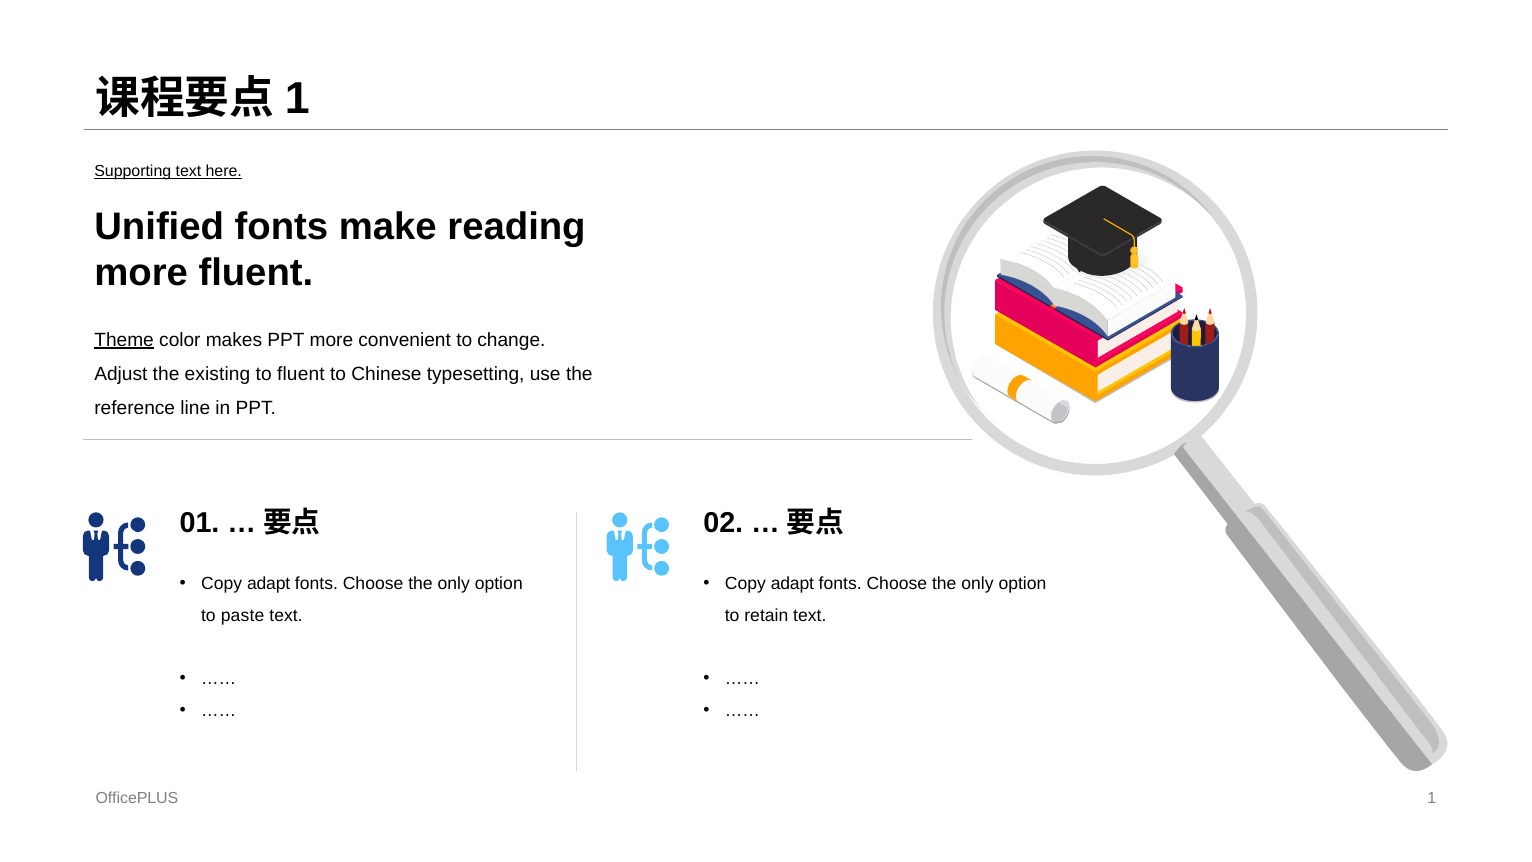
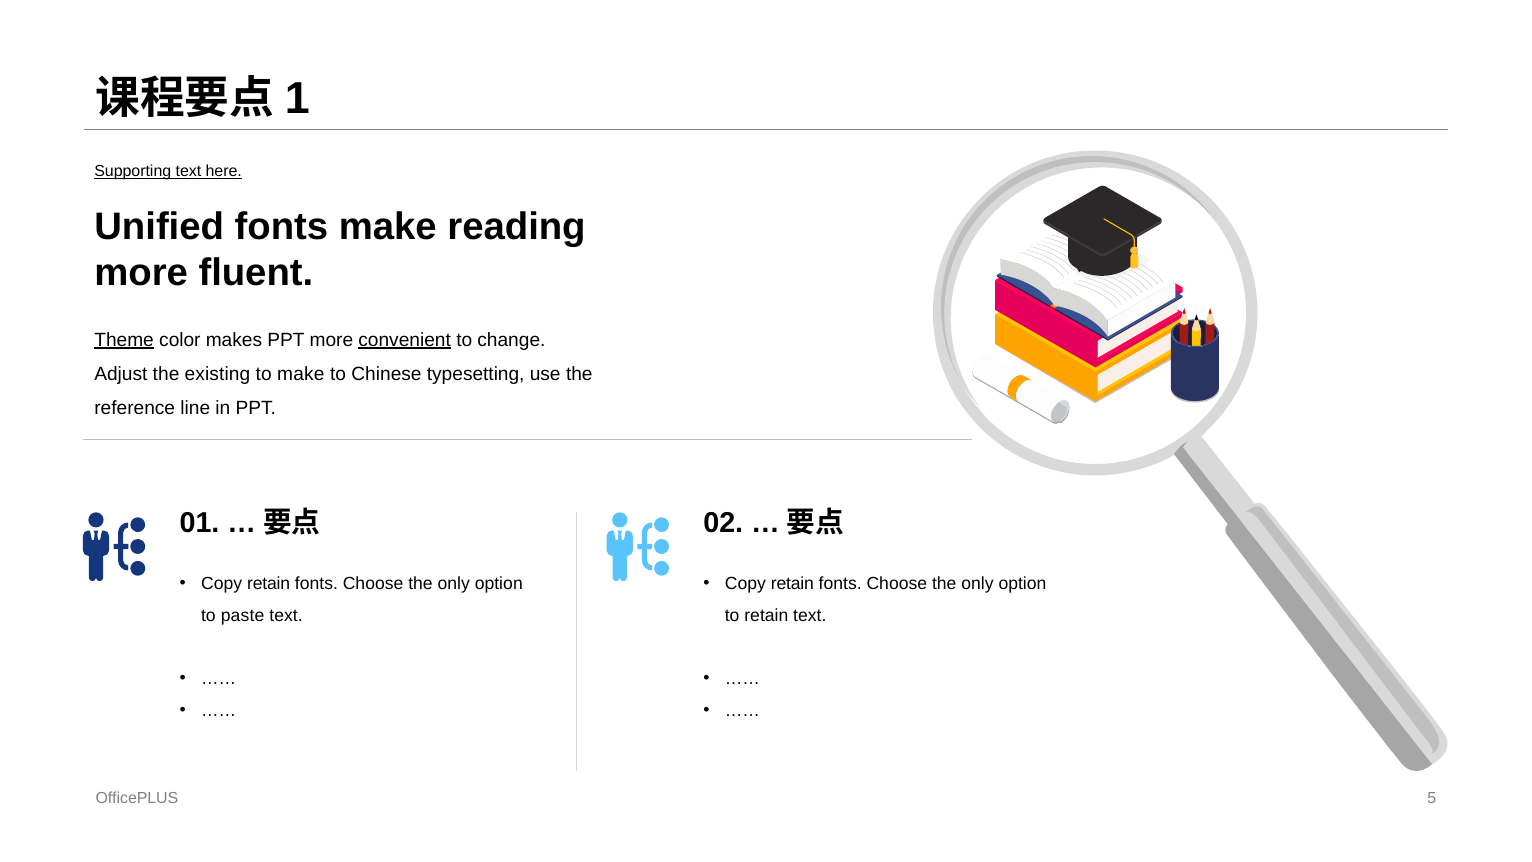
convenient underline: none -> present (405, 340)
to fluent: fluent -> make (301, 374)
adapt: adapt -> retain (269, 584)
adapt: adapt -> retain (792, 584)
OfficePLUS 1: 1 -> 5 (1432, 798)
